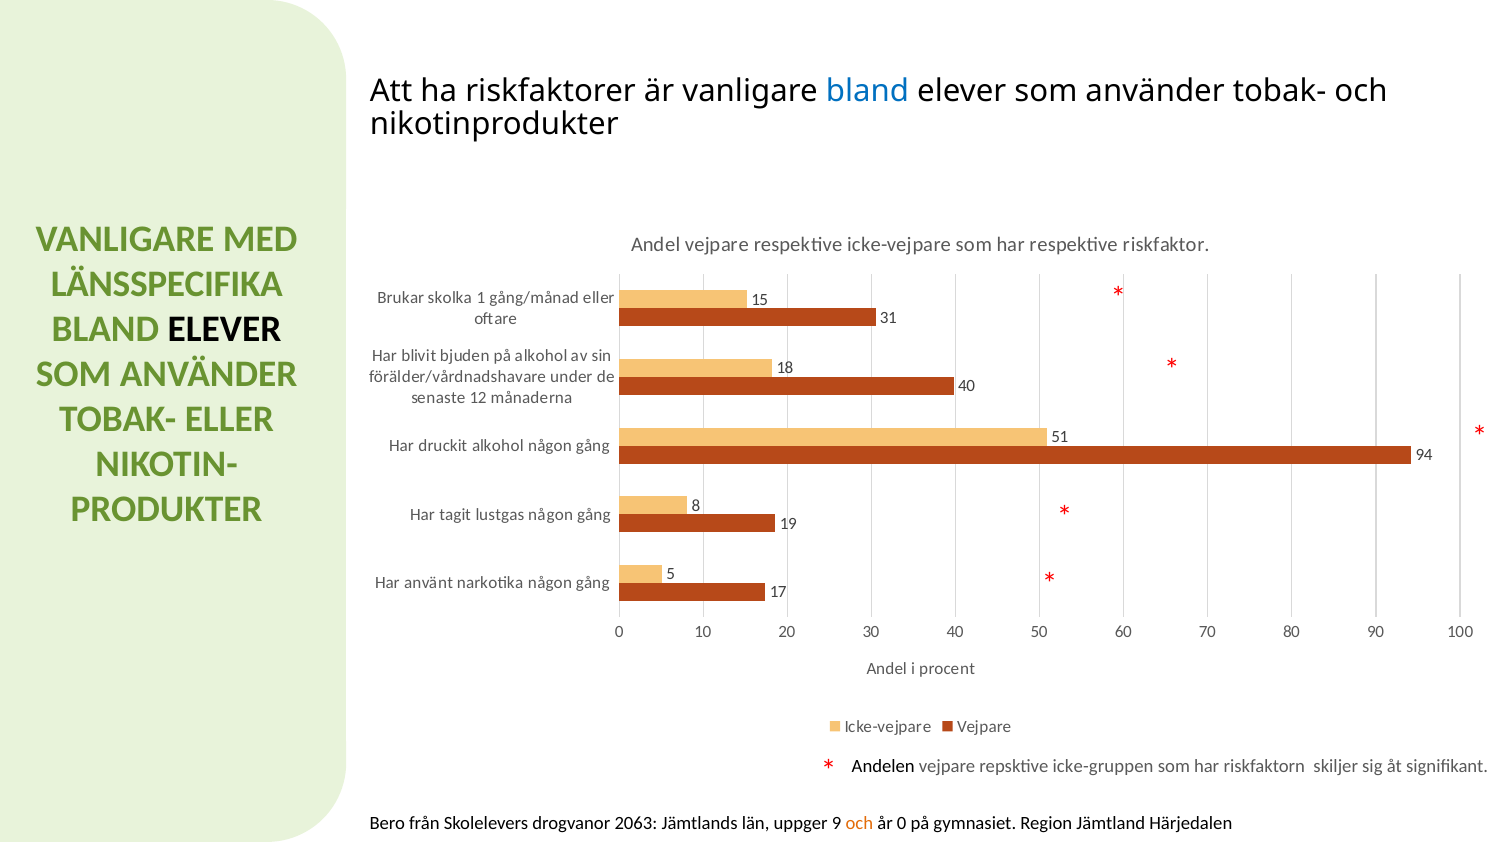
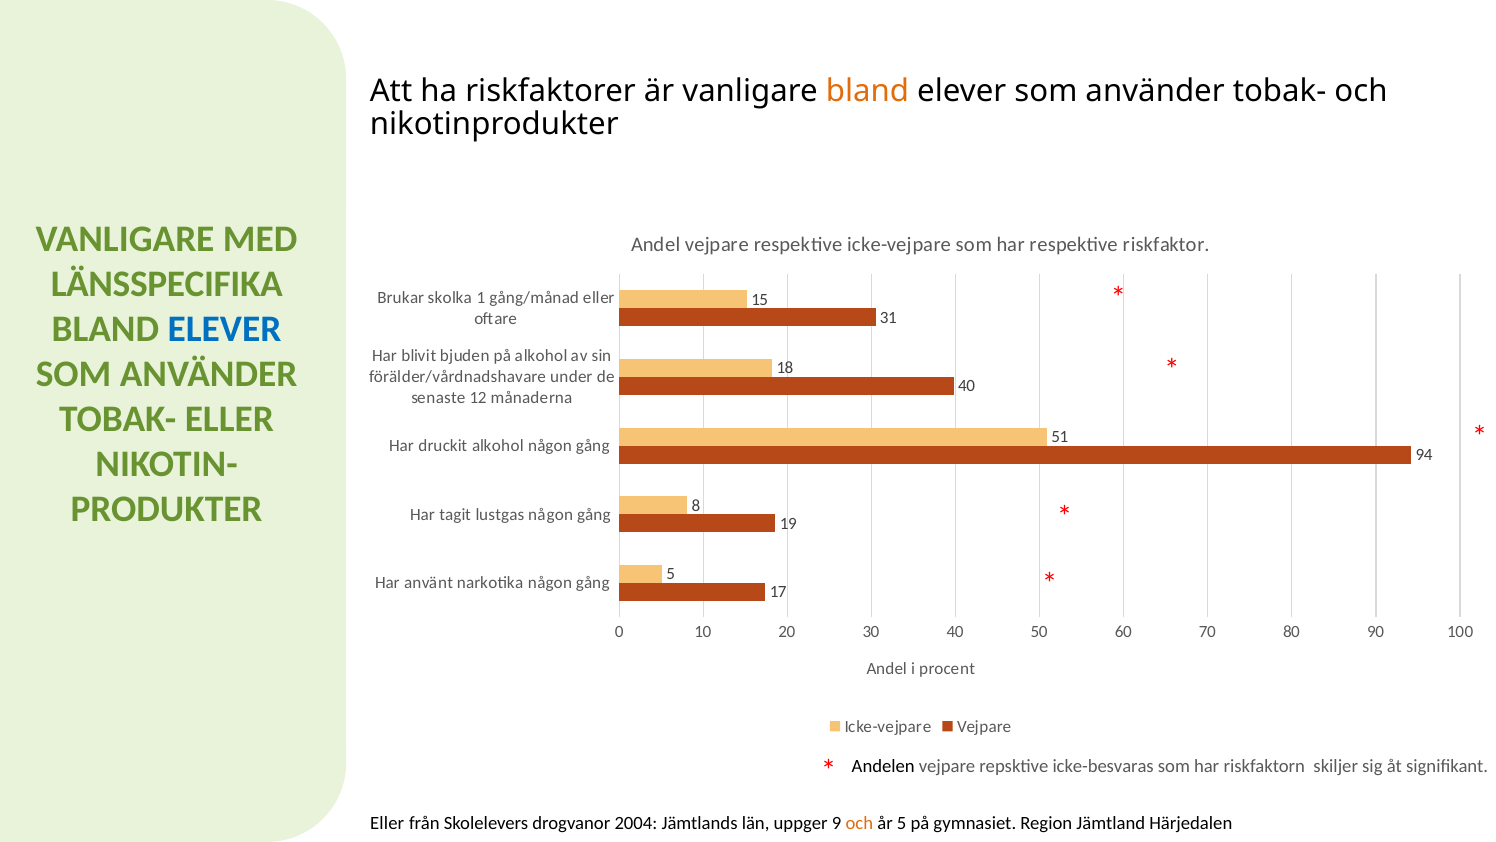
bland colour: blue -> orange (867, 91)
ELEVER colour: black -> blue (224, 329)
icke-gruppen: icke-gruppen -> icke-besvaras (1103, 765)
Bero: Bero -> Eller (387, 823)
2063: 2063 -> 2004 (636, 823)
år 0: 0 -> 5 (902, 823)
